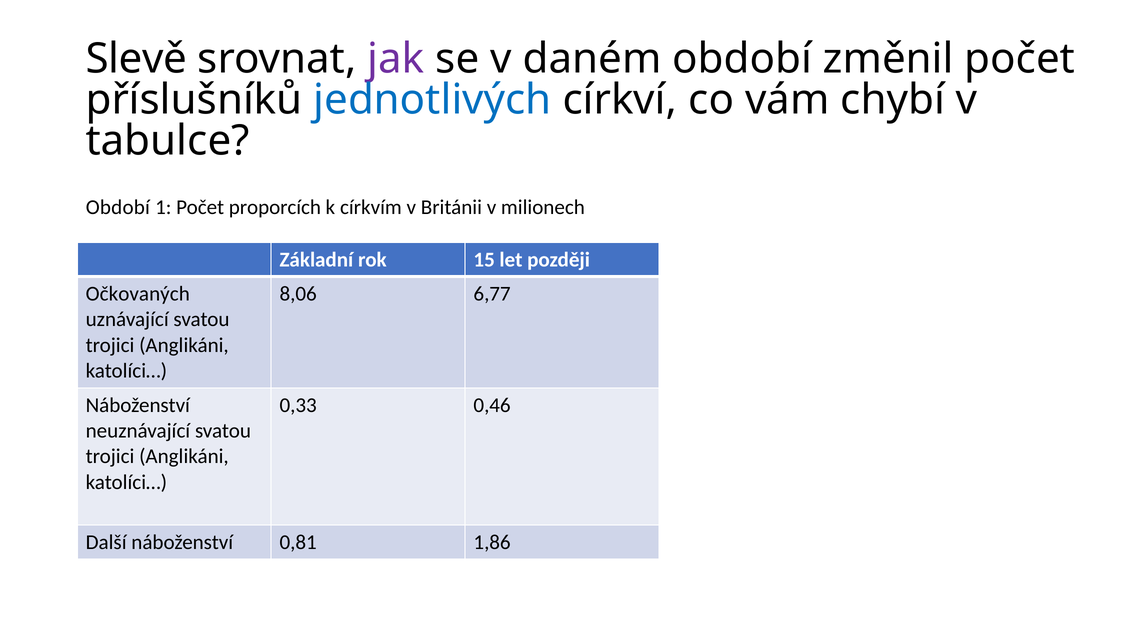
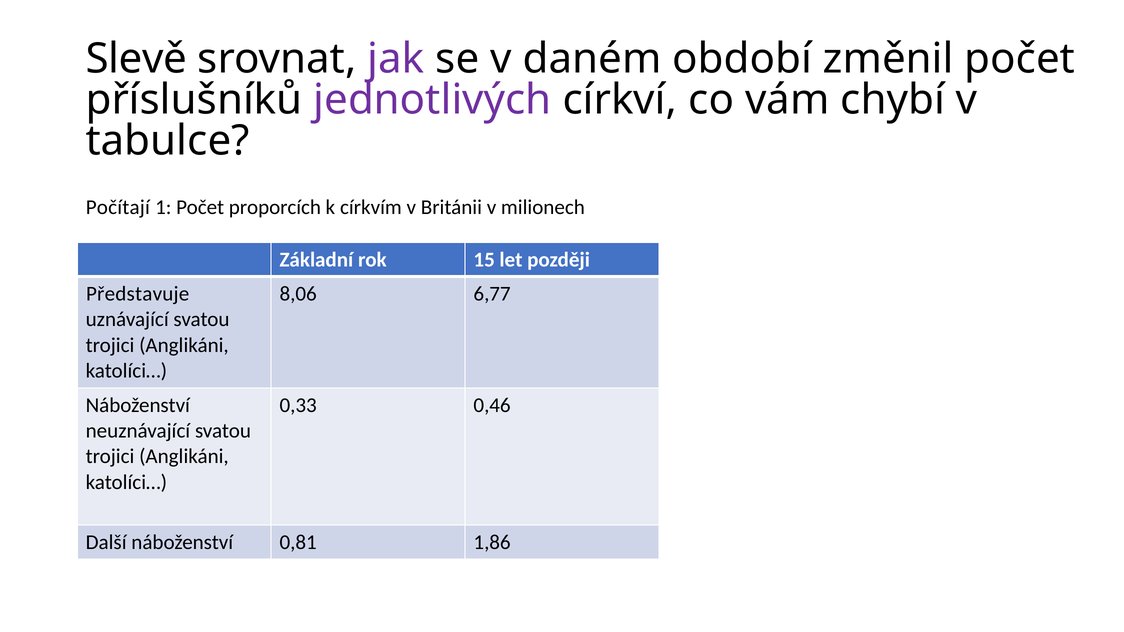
jednotlivých colour: blue -> purple (432, 100)
Období: Období -> Počítají (118, 207)
Očkovaných: Očkovaných -> Představuje (138, 294)
